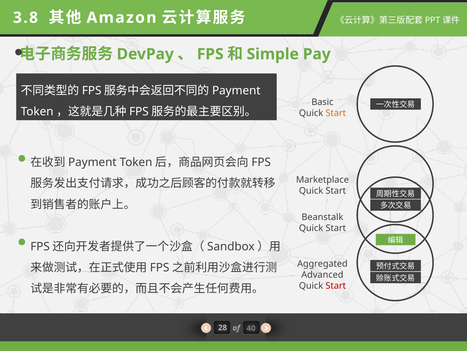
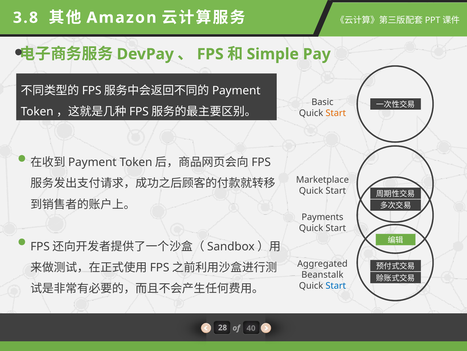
Beanstalk: Beanstalk -> Payments (322, 217)
Advanced: Advanced -> Beanstalk (322, 274)
Start colour: red -> blue (336, 285)
